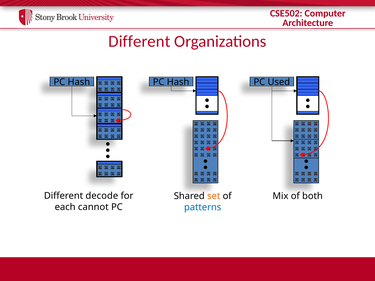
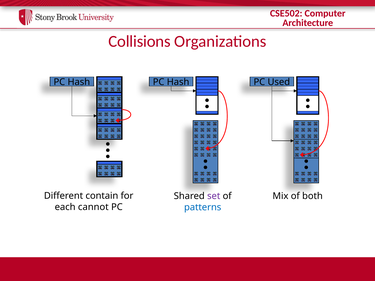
Different: Different -> Collisions (139, 41)
decode: decode -> contain (102, 196)
set colour: orange -> purple (214, 196)
